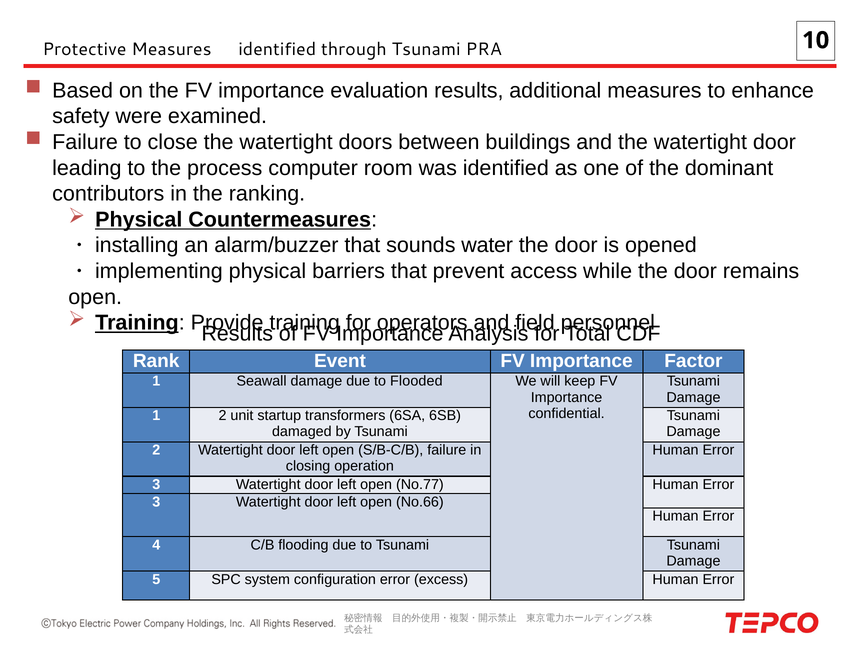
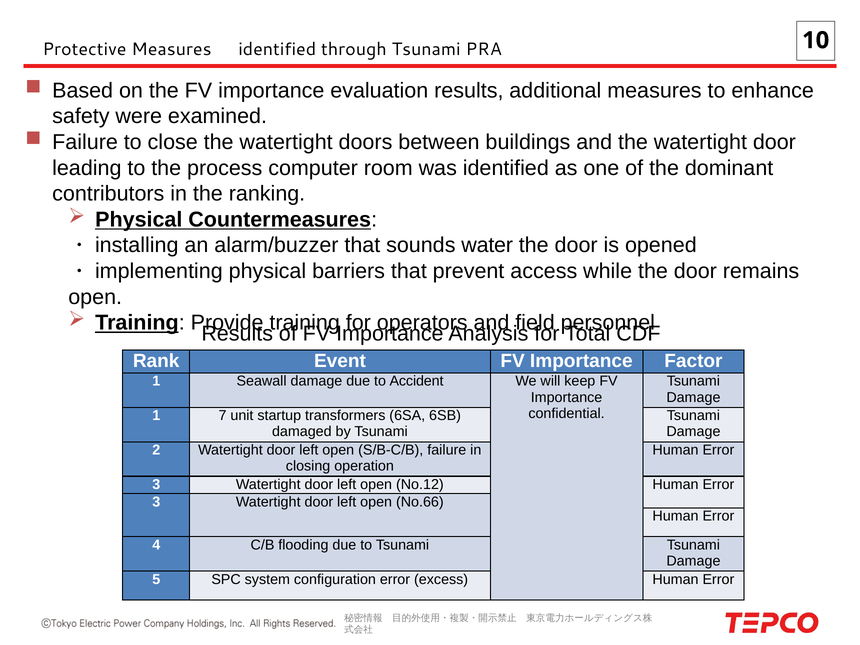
Flooded: Flooded -> Accident (417, 381)
1 2: 2 -> 7 (223, 416)
No.77: No.77 -> No.12 (420, 485)
